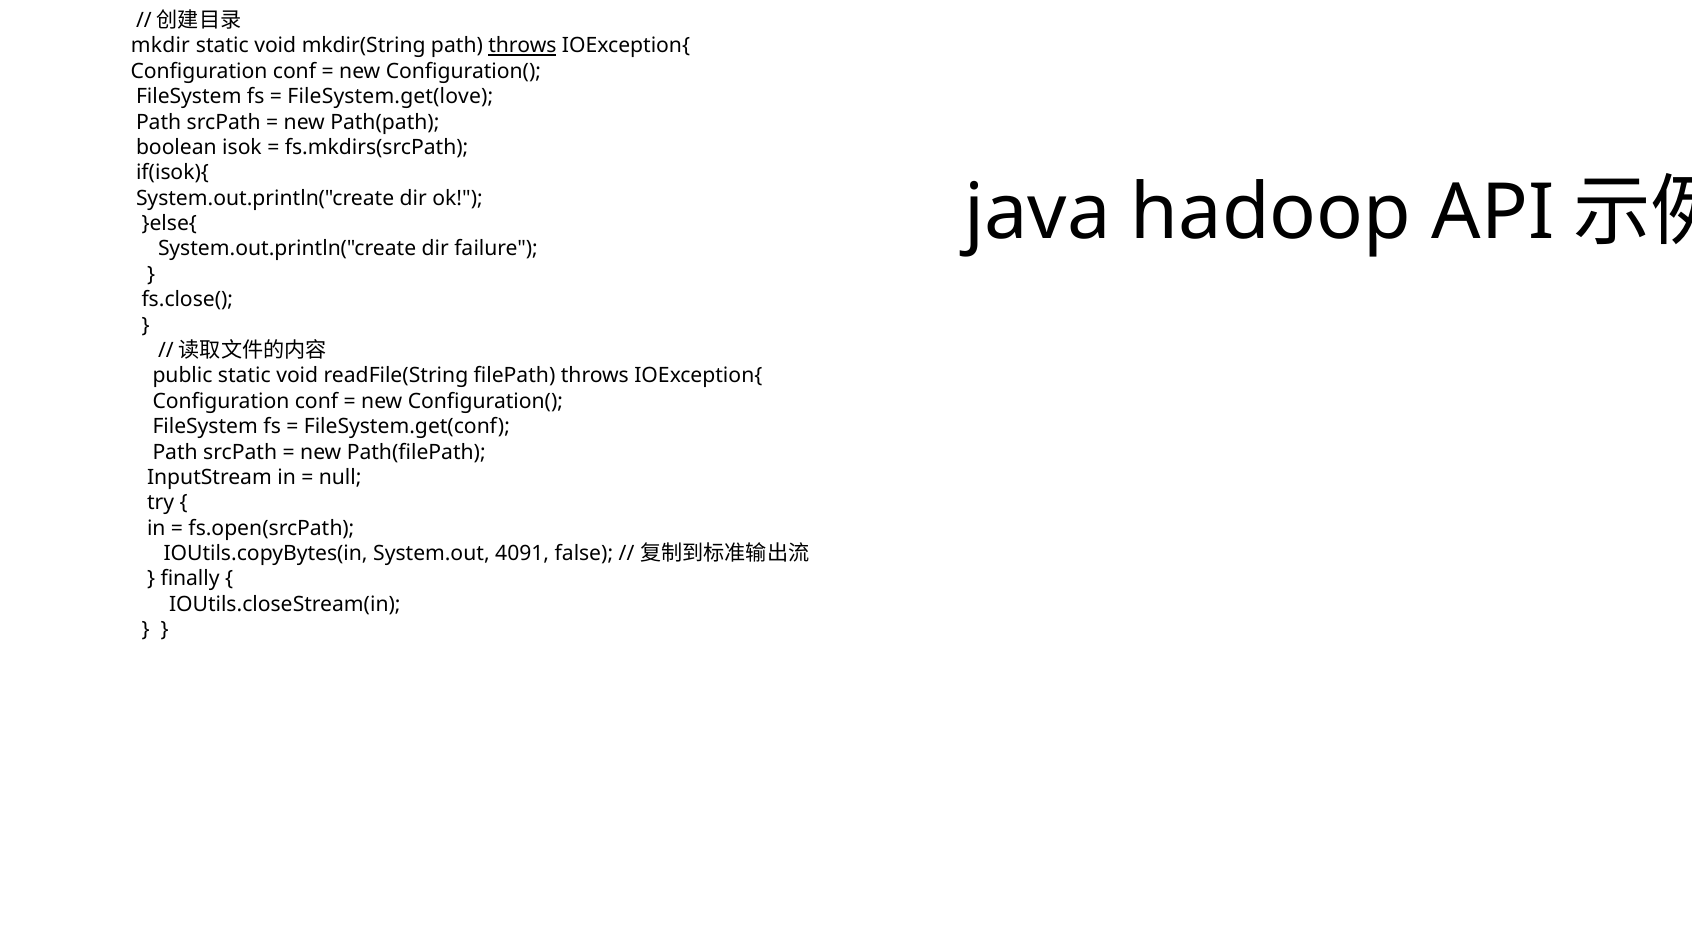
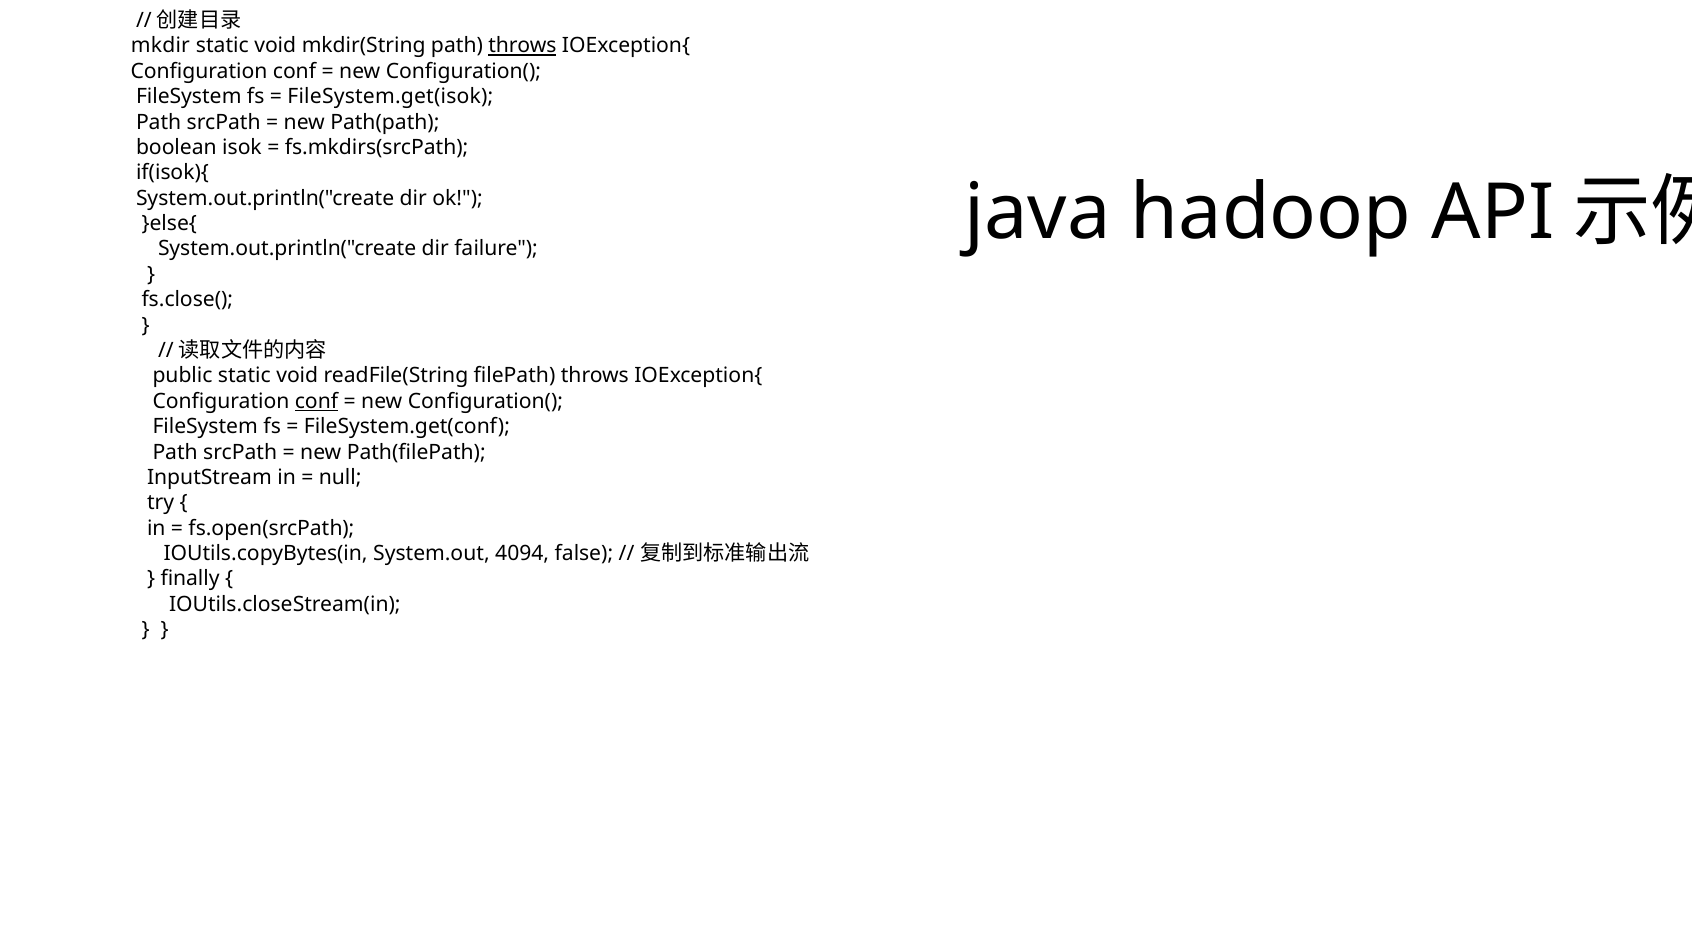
FileSystem.get(love: FileSystem.get(love -> FileSystem.get(isok (390, 97)
conf underline: none -> present (316, 401)
4091: 4091 -> 4094 (522, 553)
